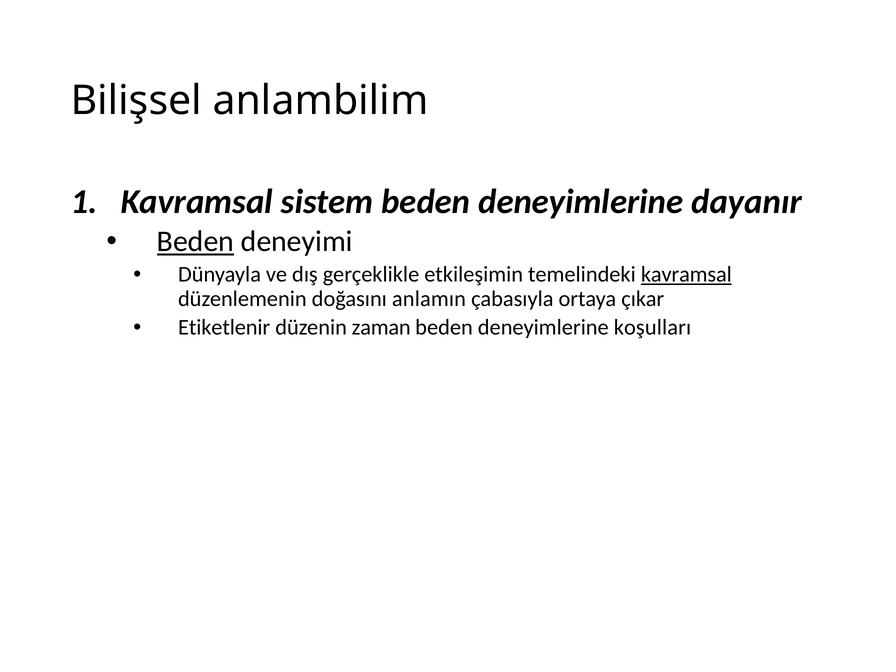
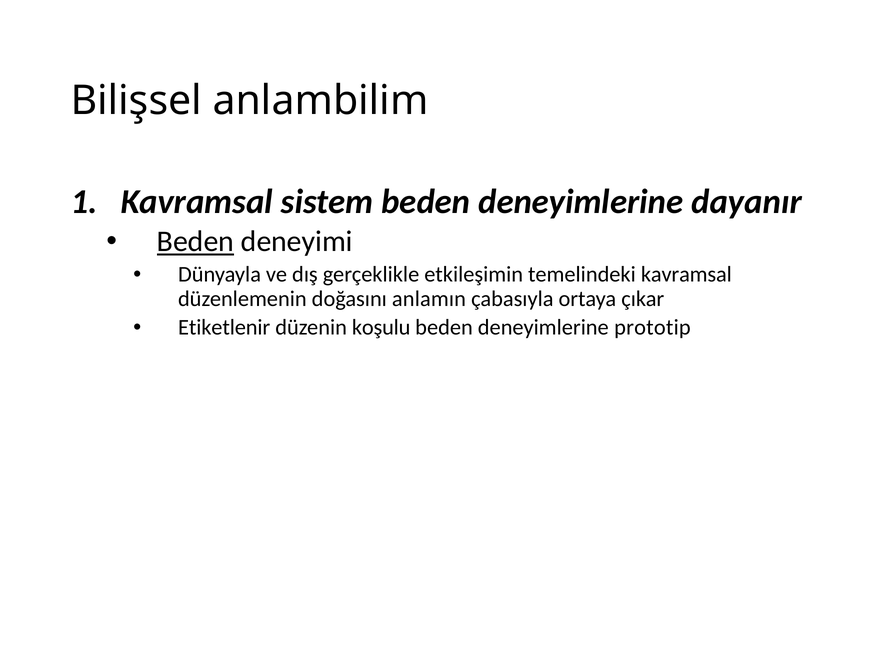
kavramsal underline: present -> none (686, 274)
zaman: zaman -> koşulu (381, 328)
koşulları: koşulları -> prototip (652, 328)
